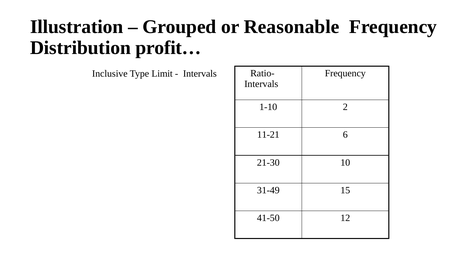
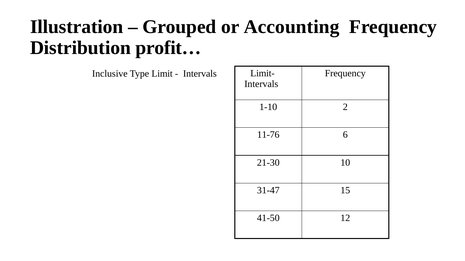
Reasonable: Reasonable -> Accounting (292, 27)
Ratio-: Ratio- -> Limit- (262, 74)
11-21: 11-21 -> 11-76 (268, 135)
31-49: 31-49 -> 31-47 (268, 191)
